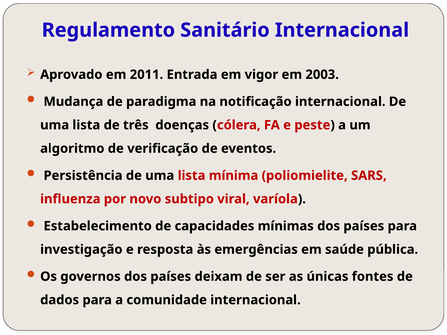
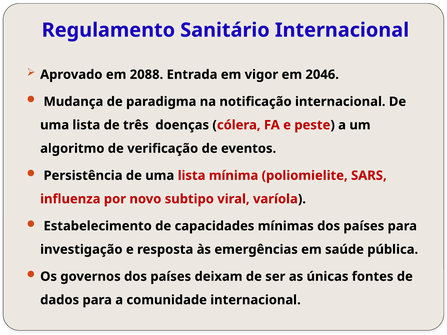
2011: 2011 -> 2088 (146, 75)
2003: 2003 -> 2046 (322, 75)
